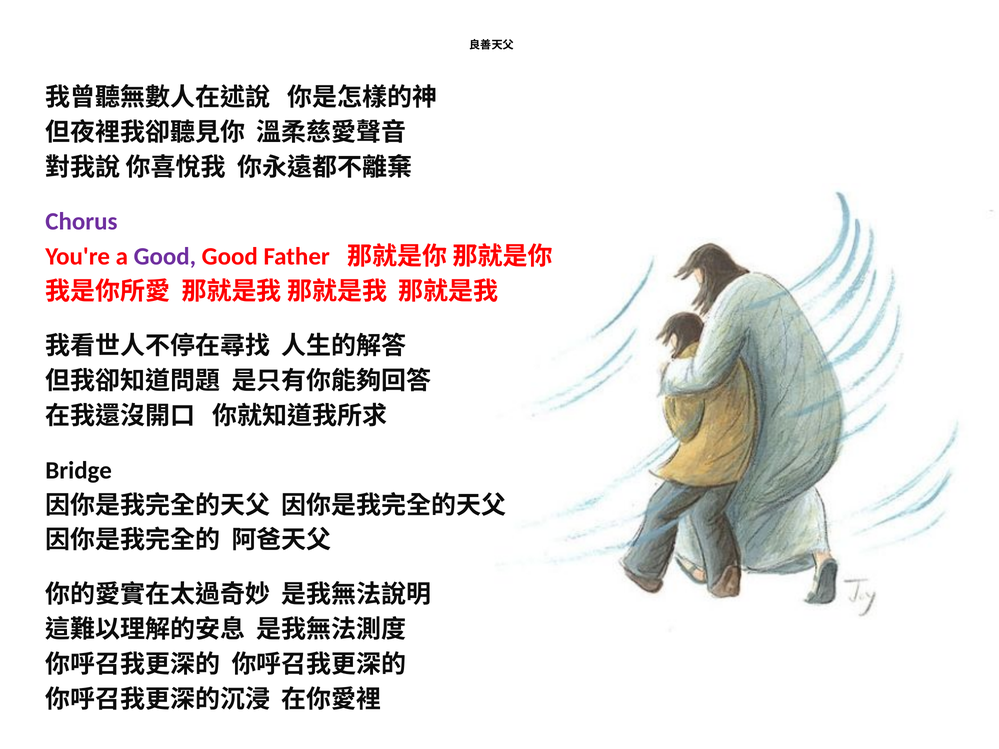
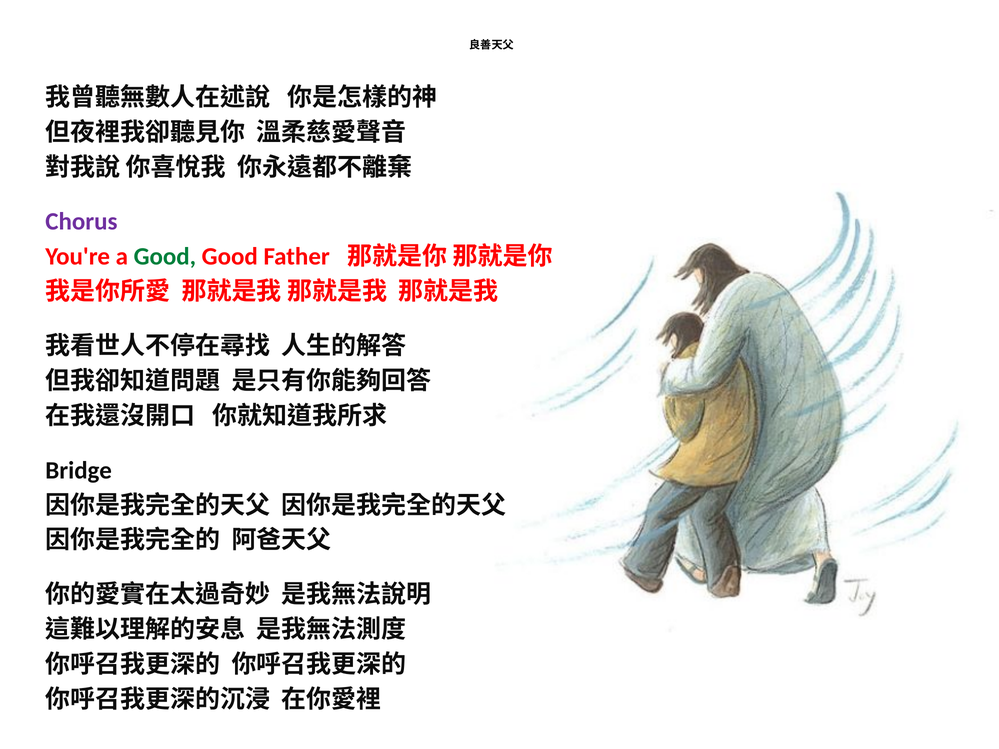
Good colour: purple -> green (165, 257)
